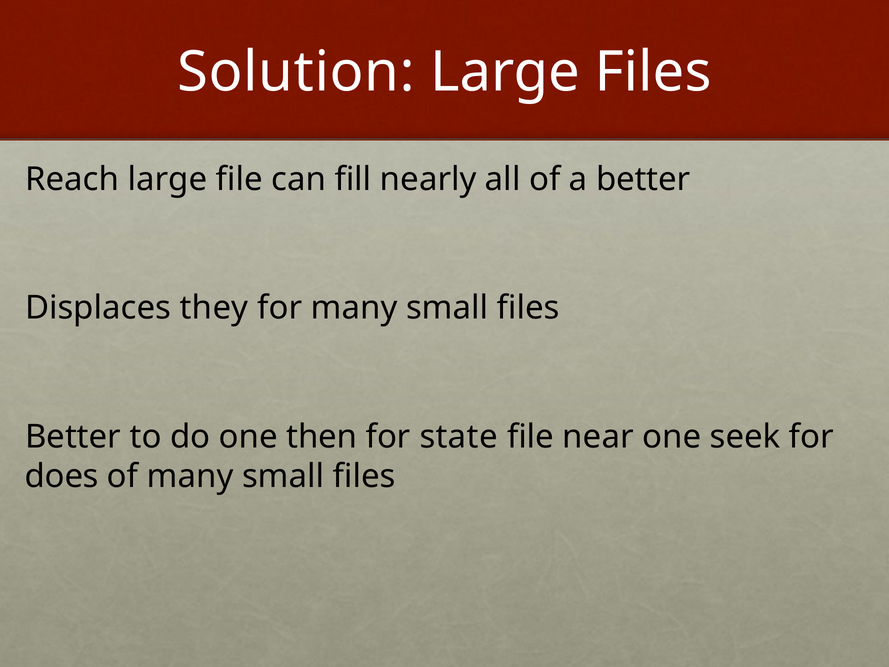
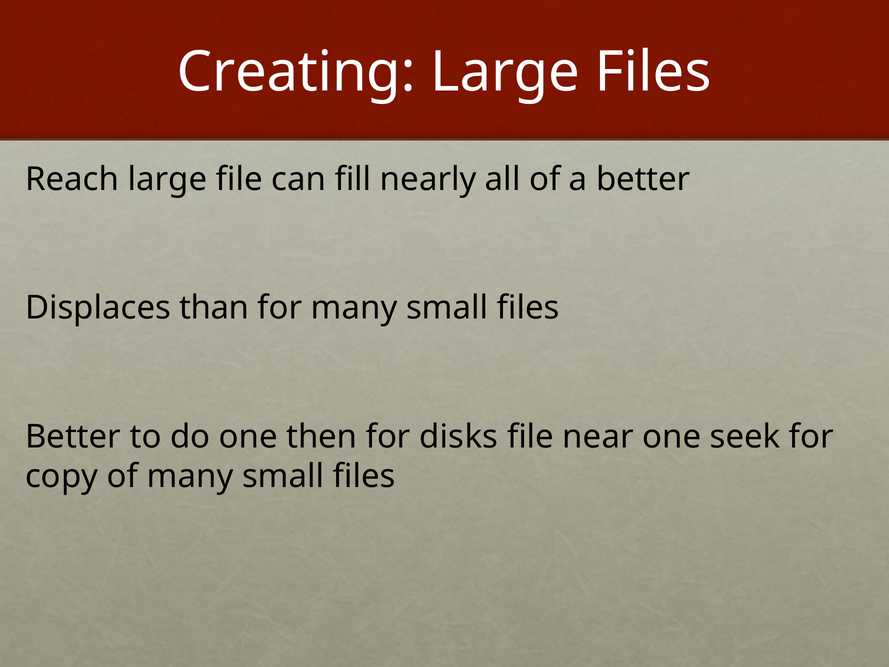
Solution: Solution -> Creating (296, 72)
they: they -> than (214, 308)
state: state -> disks (459, 436)
does: does -> copy (62, 476)
